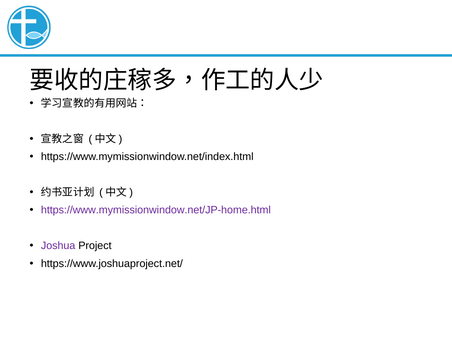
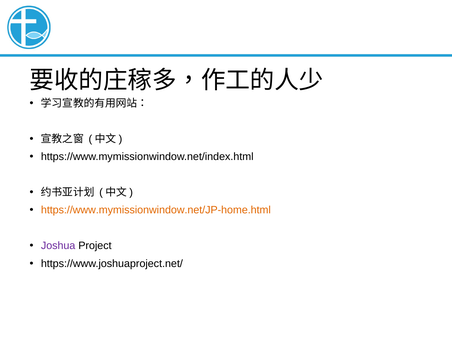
https://www.mymissionwindow.net/JP-home.html colour: purple -> orange (156, 210)
